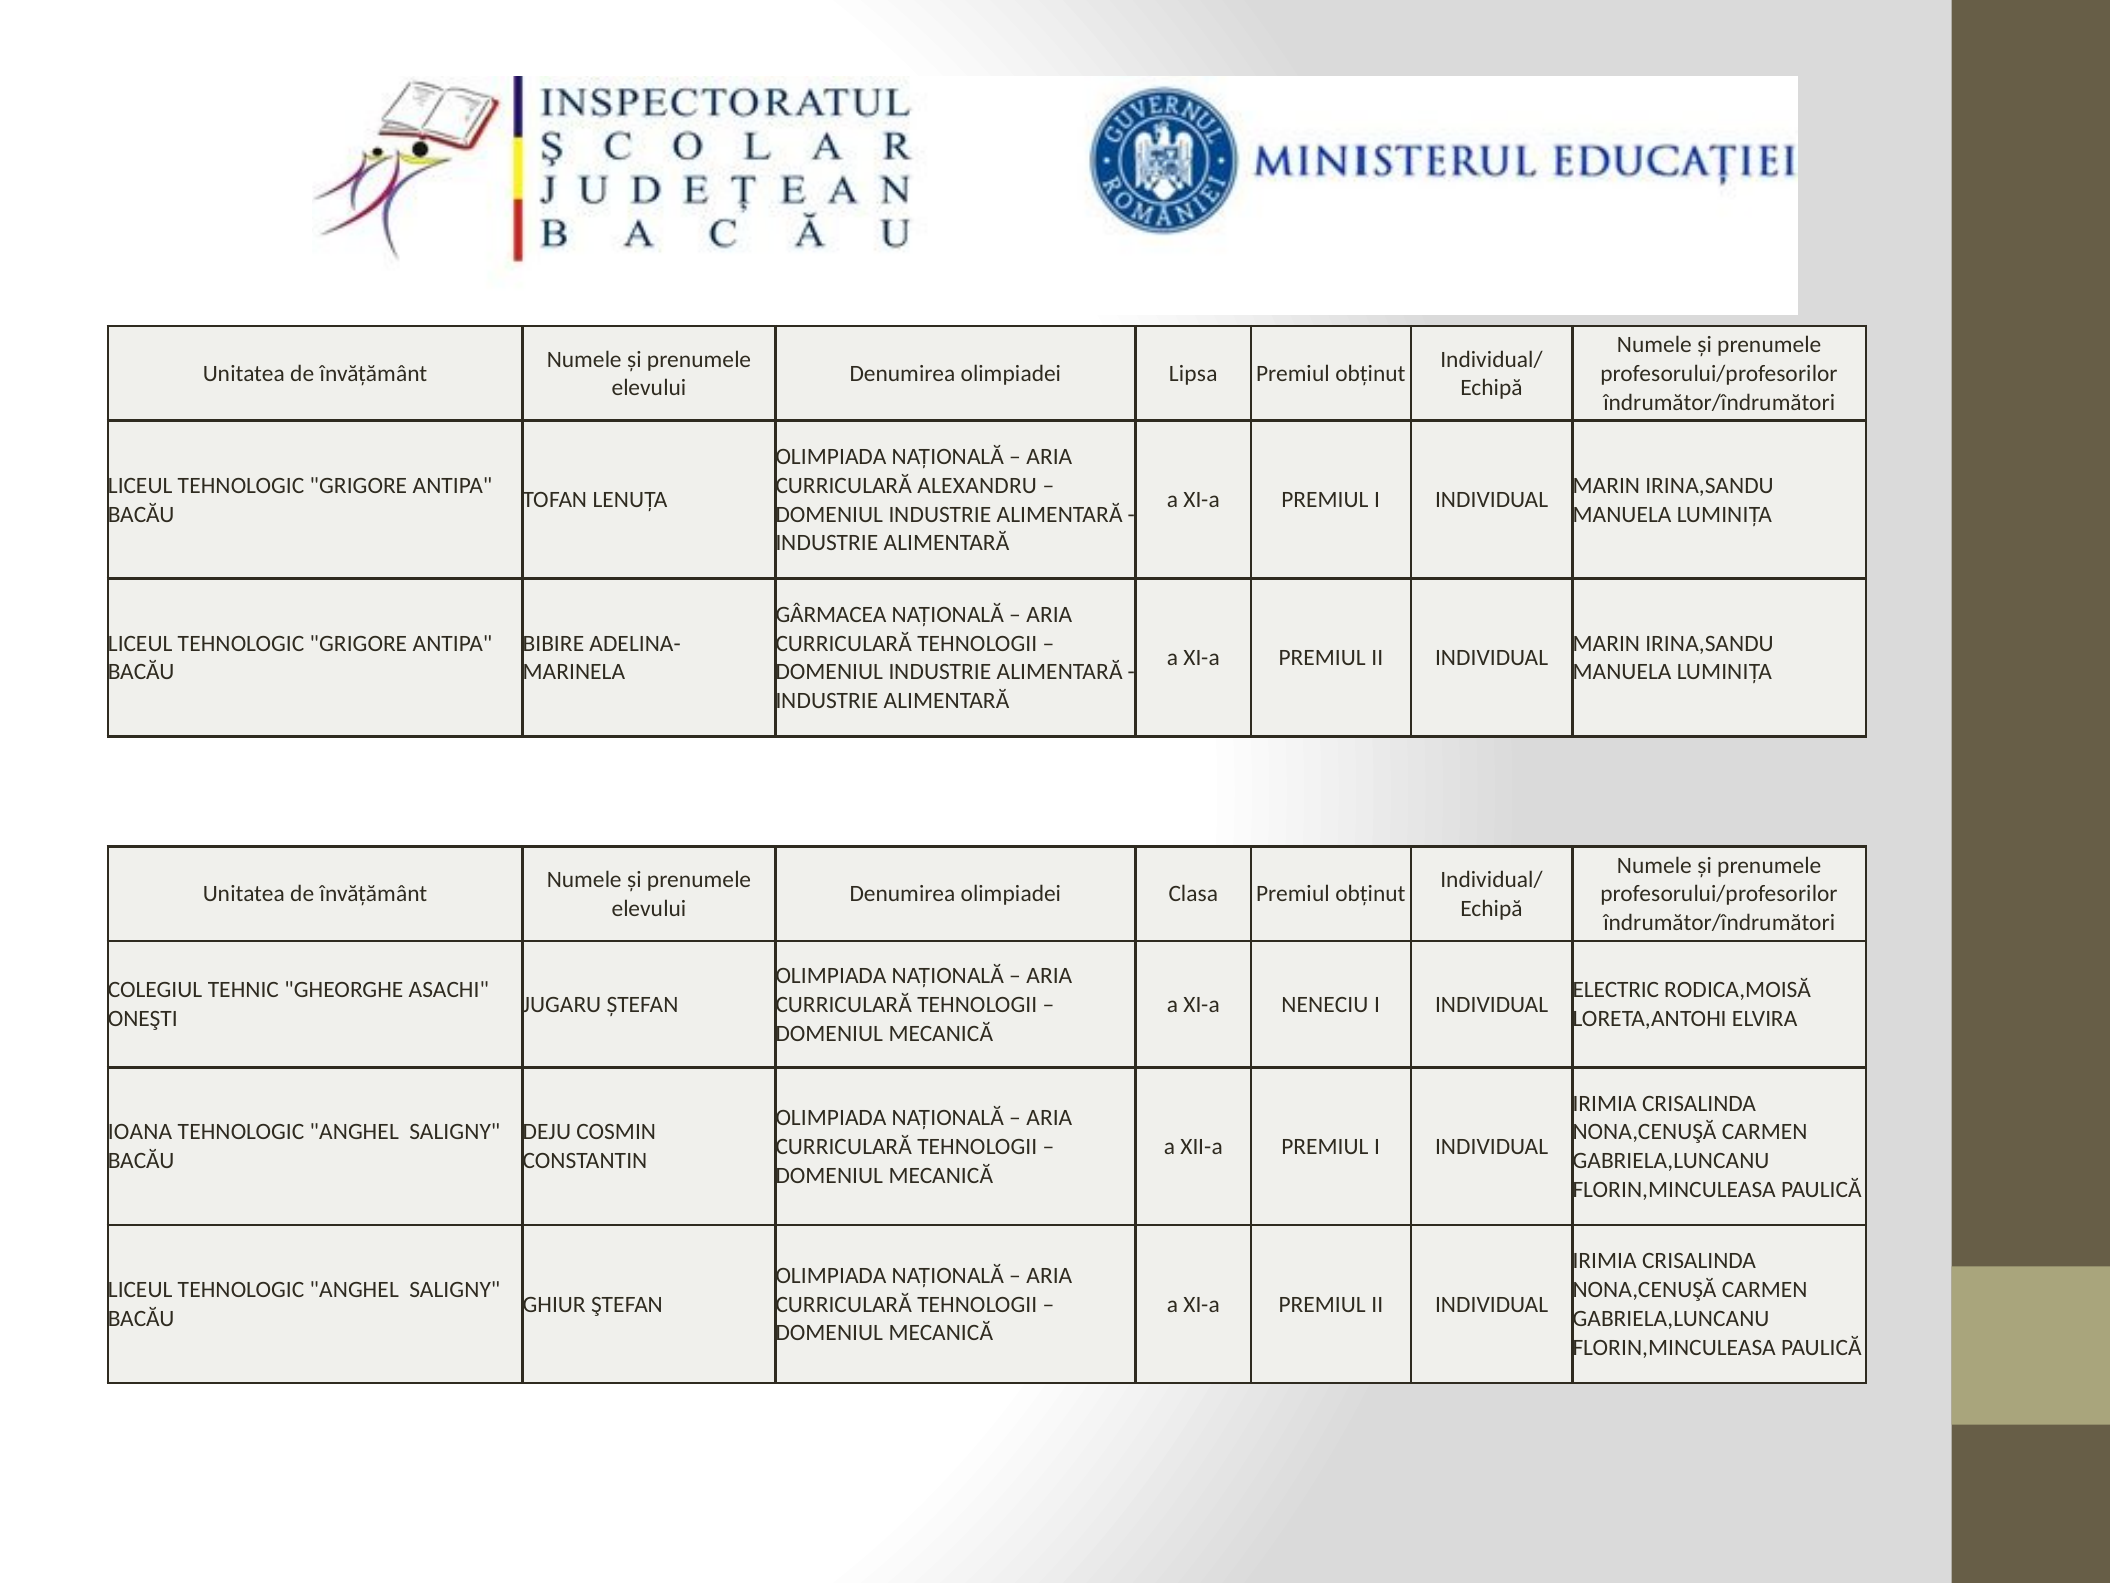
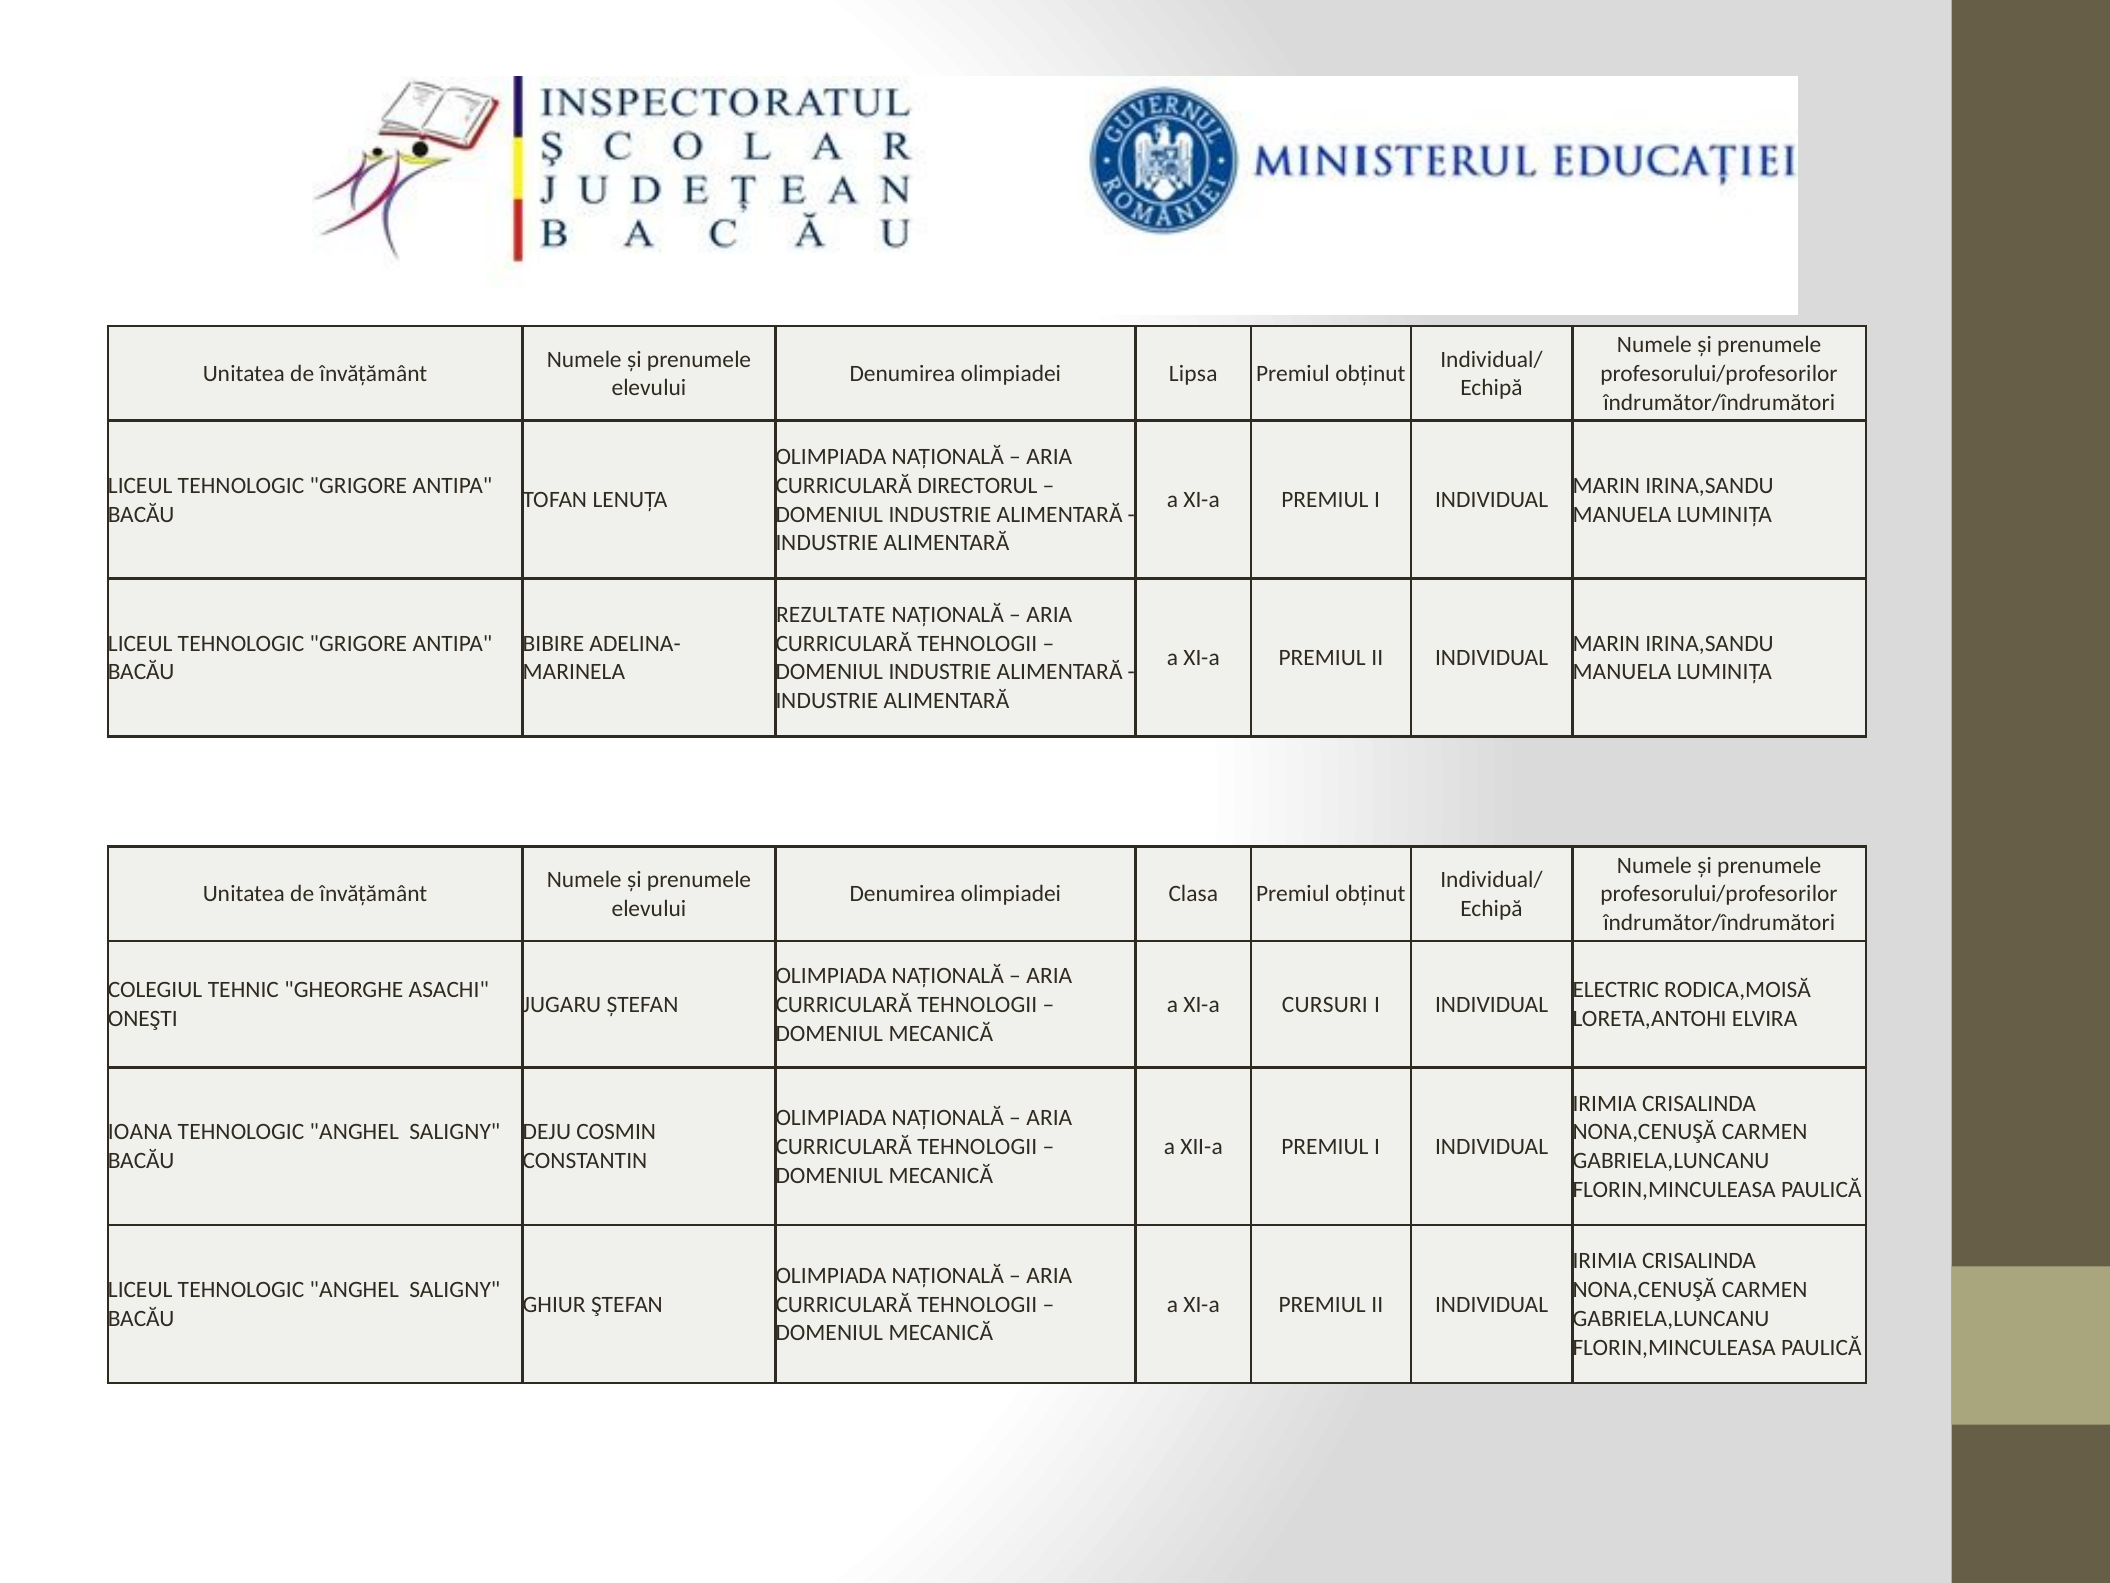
ALEXANDRU: ALEXANDRU -> DIRECTORUL (977, 485)
GÂRMACEA: GÂRMACEA -> REZULTATE (831, 614)
NENECIU: NENECIU -> CURSURI (1325, 1004)
